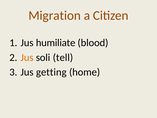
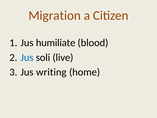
Jus colour: orange -> blue (27, 57)
tell: tell -> live (63, 57)
getting: getting -> writing (51, 72)
